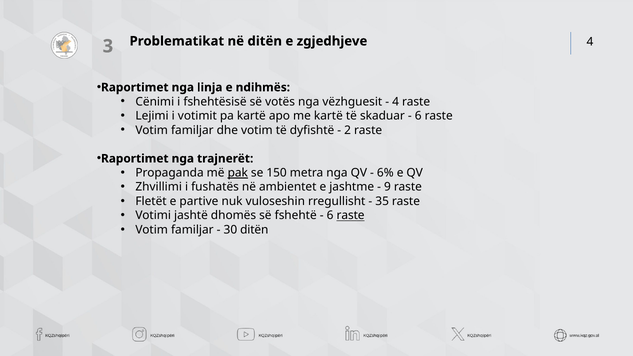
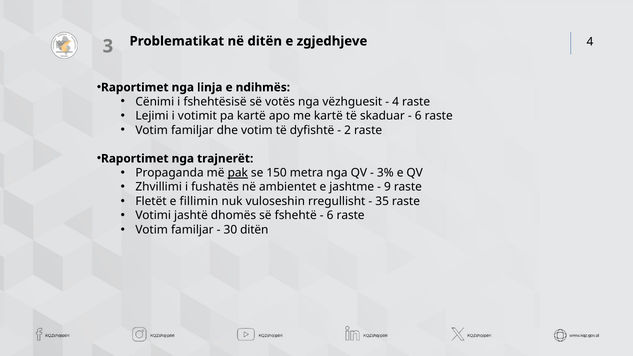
6%: 6% -> 3% (385, 173)
partive: partive -> fillimin (199, 201)
raste underline: present -> none (351, 216)
